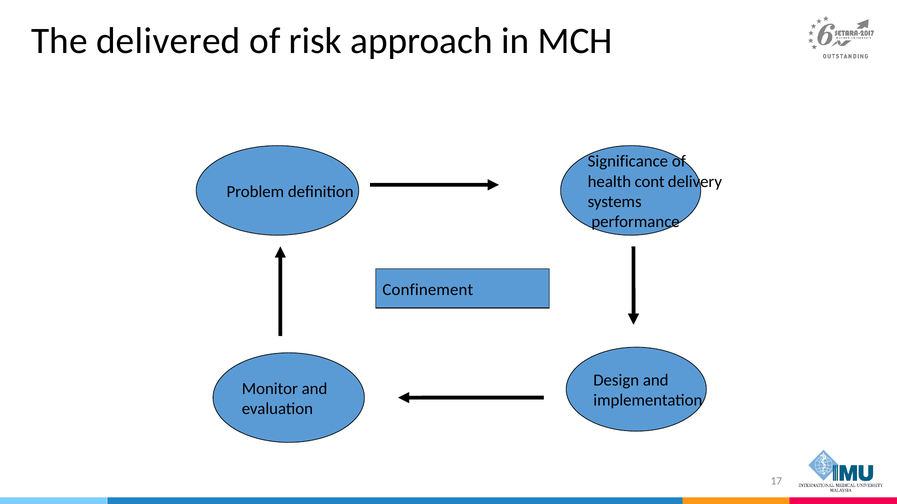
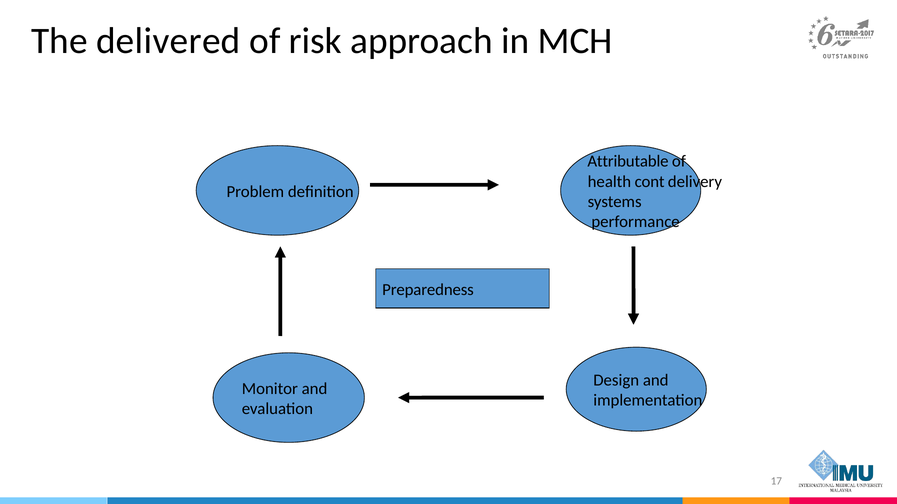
Significance: Significance -> Attributable (628, 161)
Confinement: Confinement -> Preparedness (428, 290)
